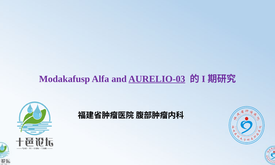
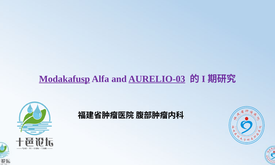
Modakafusp underline: none -> present (64, 79)
